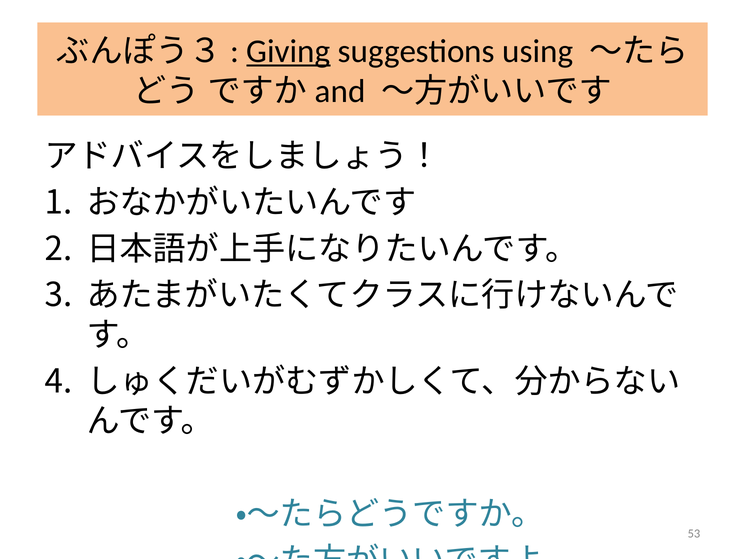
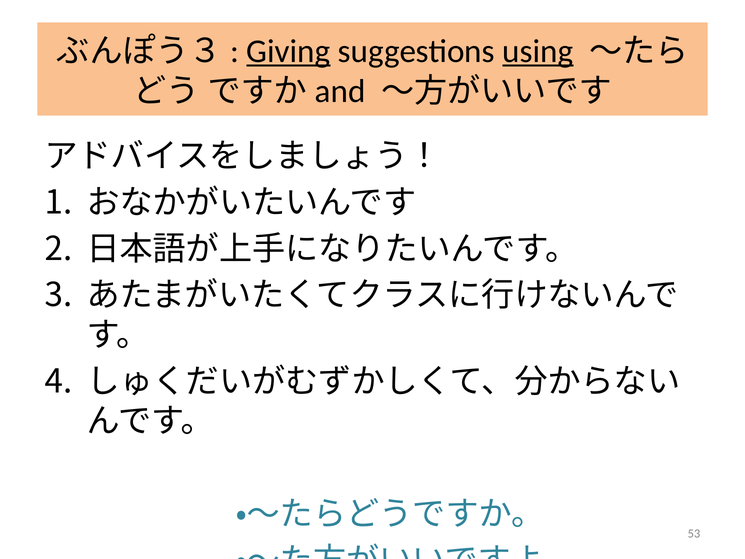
using underline: none -> present (538, 51)
